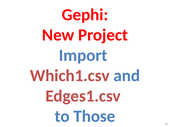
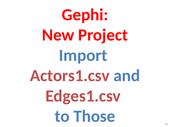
Which1.csv: Which1.csv -> Actors1.csv (70, 76)
